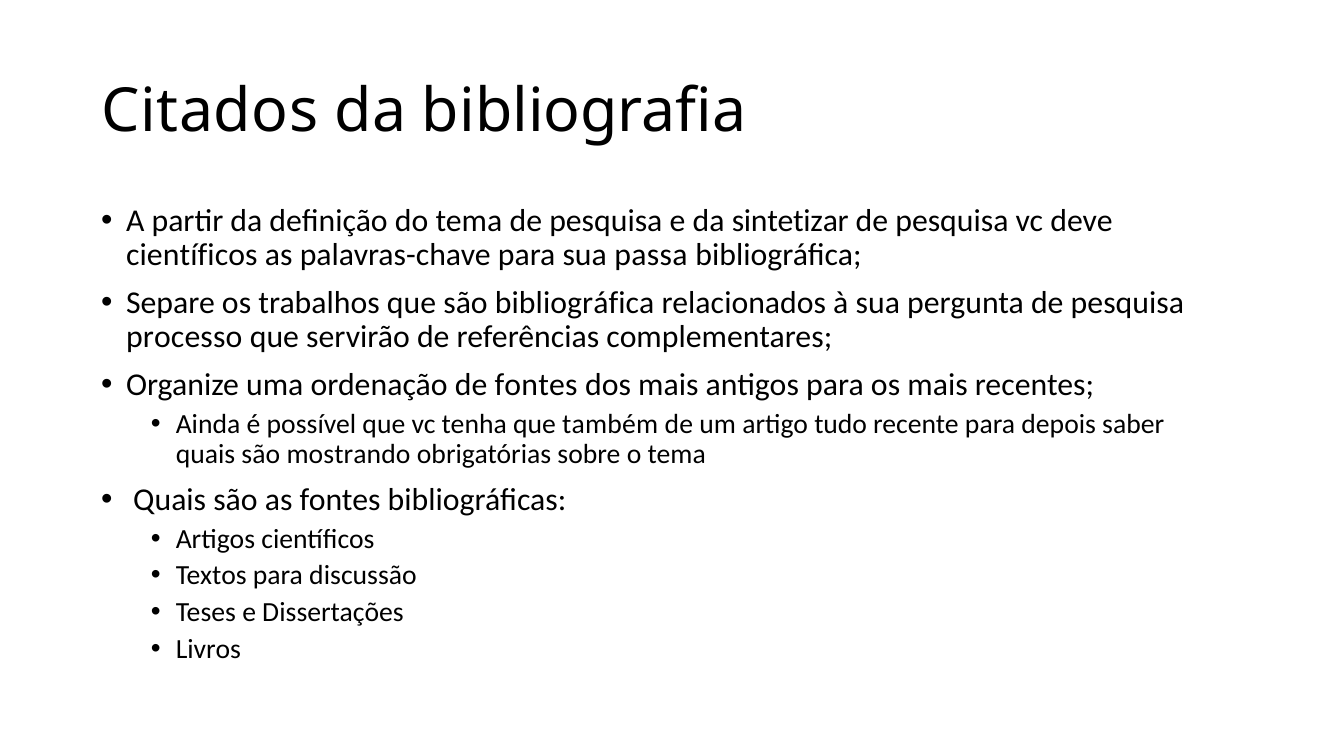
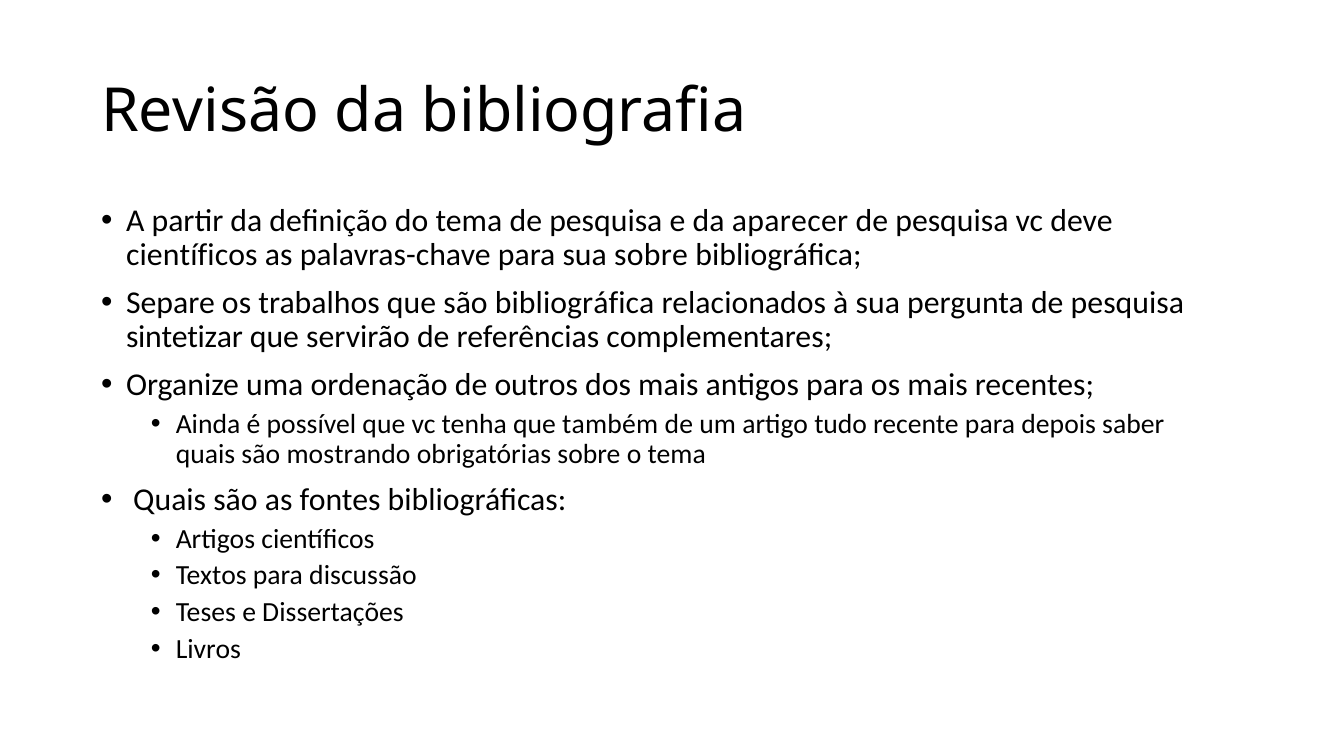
Citados: Citados -> Revisão (210, 111)
sintetizar: sintetizar -> aparecer (790, 221)
sua passa: passa -> sobre (651, 255)
processo: processo -> sintetizar (184, 337)
de fontes: fontes -> outros (536, 386)
